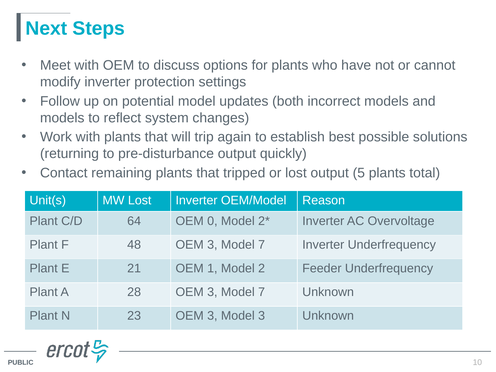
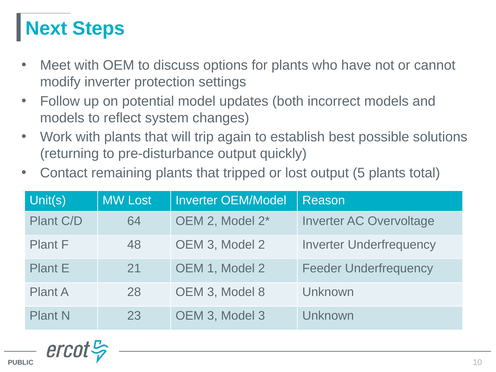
OEM 0: 0 -> 2 (212, 221)
7: 7 -> 2 (262, 245)
7: 7 -> 8 (262, 292)
